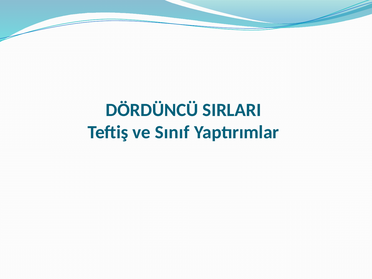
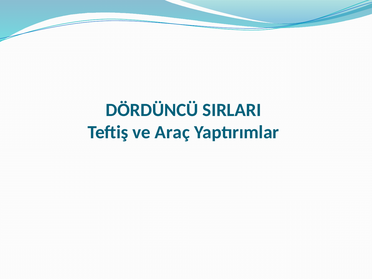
Sınıf: Sınıf -> Araç (172, 132)
